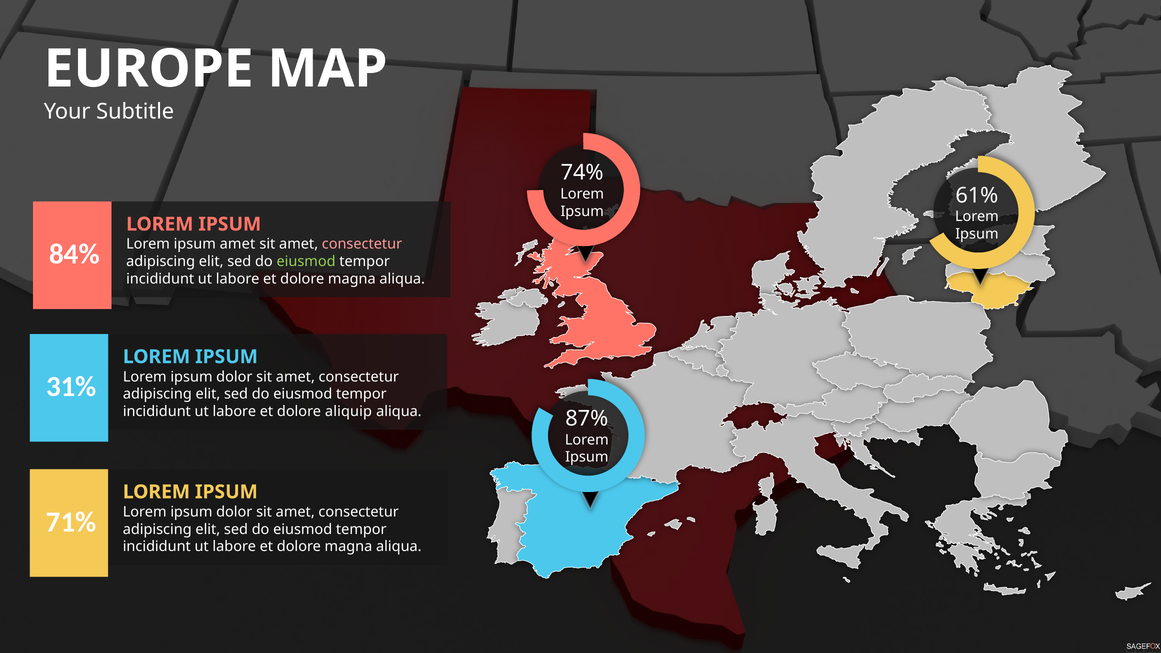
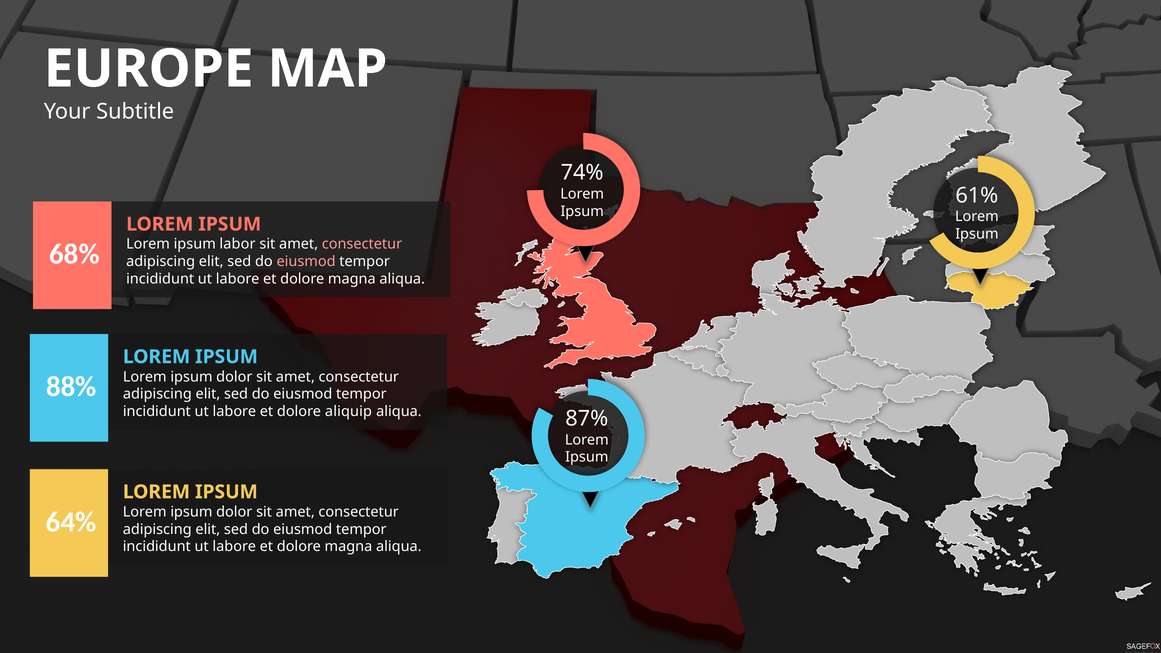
ipsum amet: amet -> labor (238, 244)
84%: 84% -> 68% (75, 254)
eiusmod colour: light green -> pink (306, 262)
31%: 31% -> 88% (71, 387)
71%: 71% -> 64% (71, 522)
